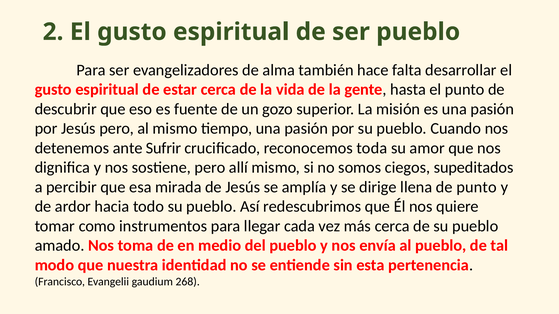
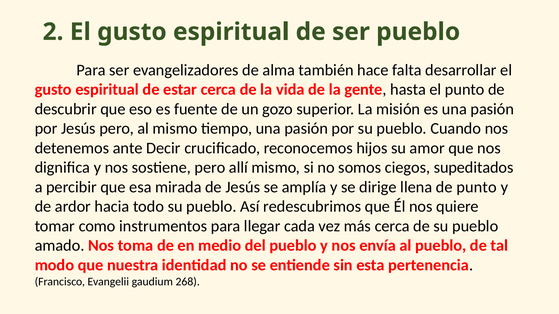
Sufrir: Sufrir -> Decir (163, 148)
toda: toda -> hijos (372, 148)
